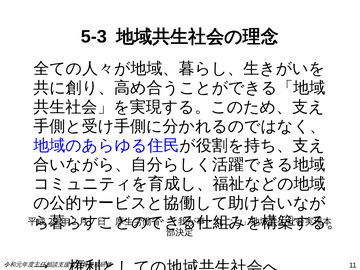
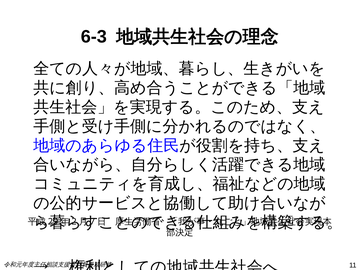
5-3: 5-3 -> 6-3 (94, 37)
